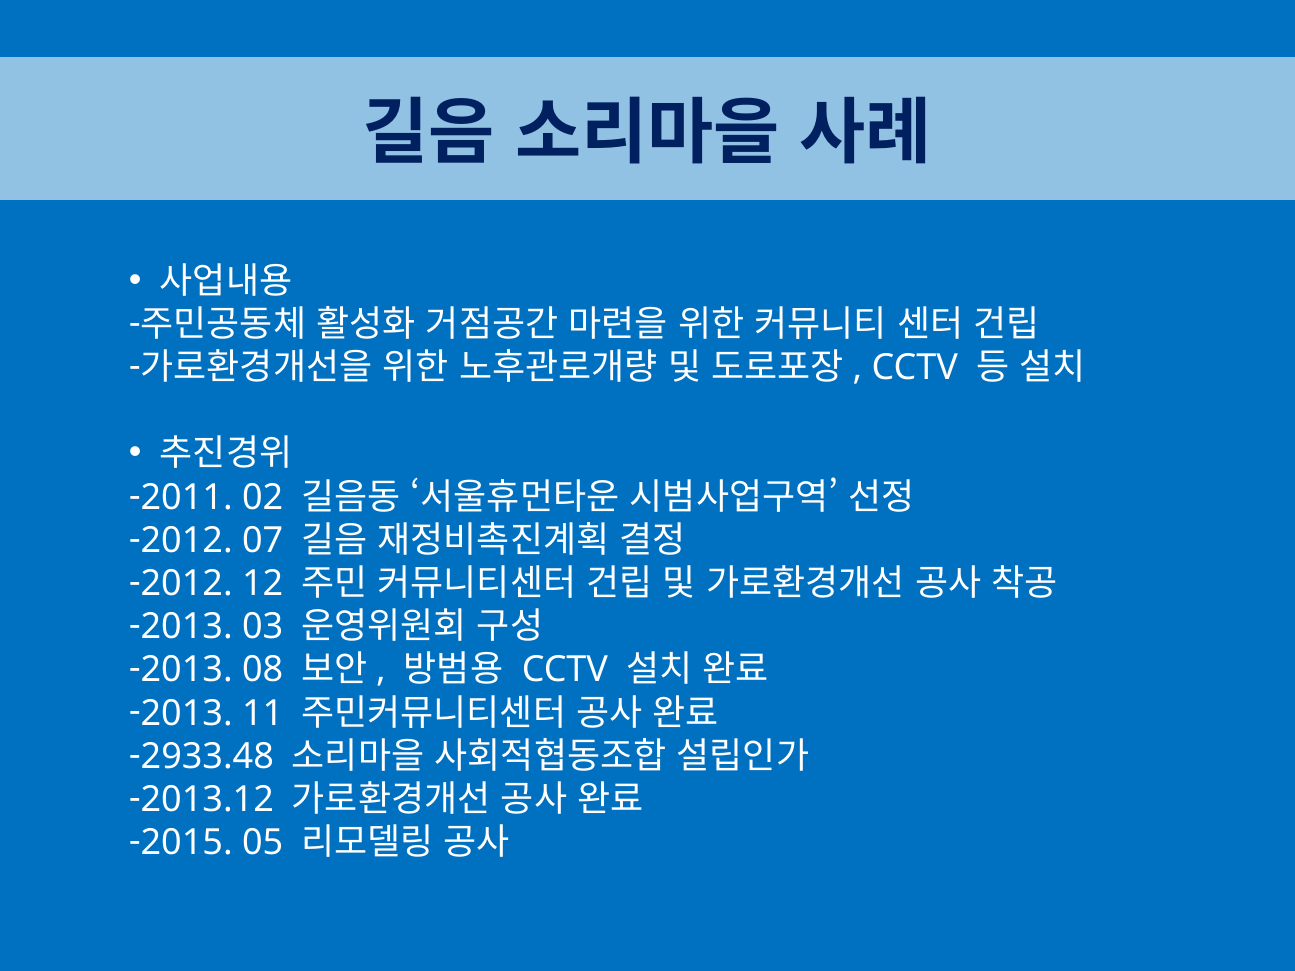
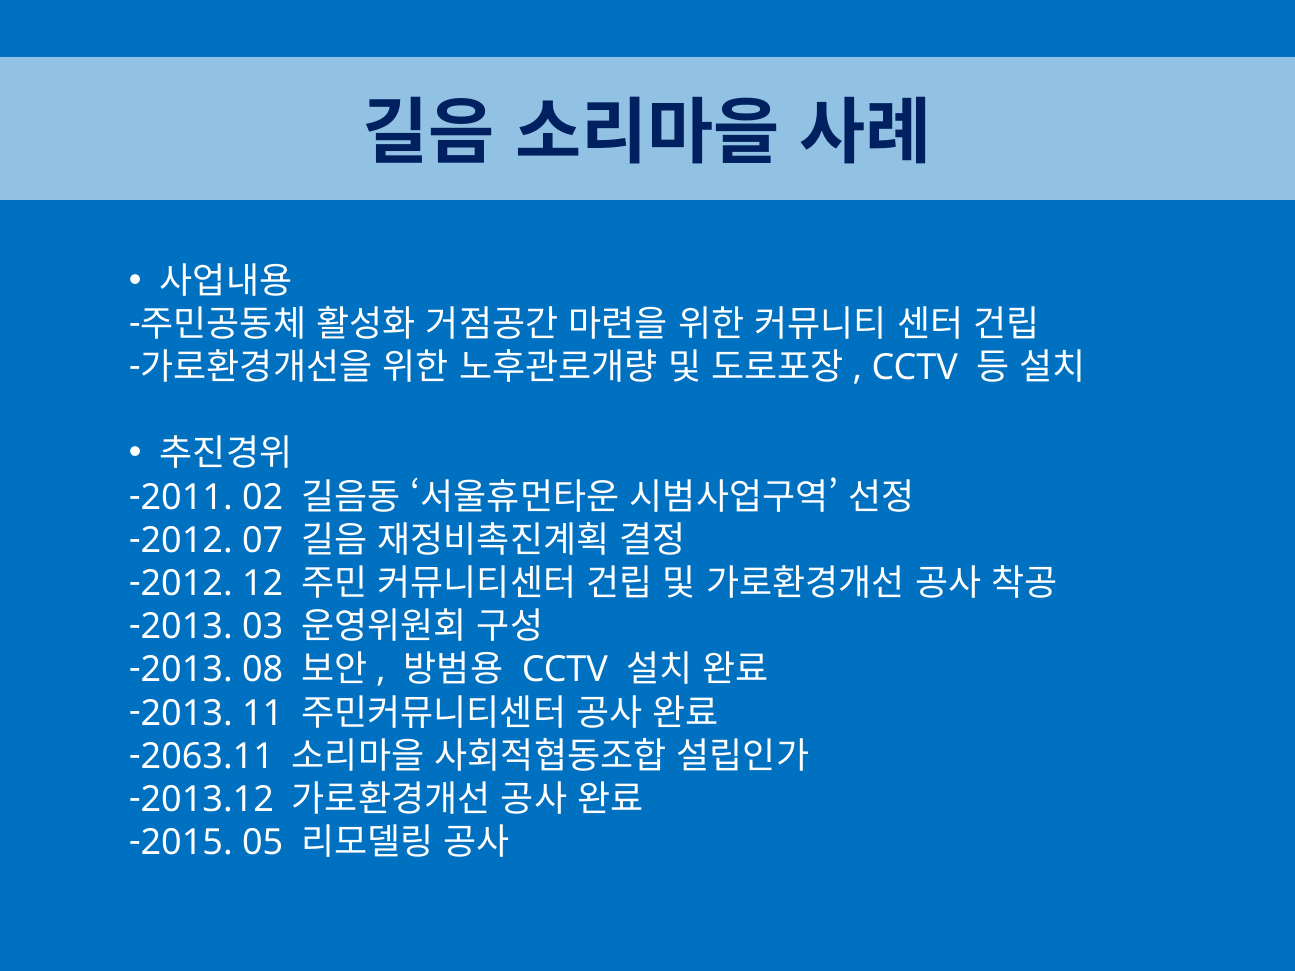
2933.48: 2933.48 -> 2063.11 (207, 757)
